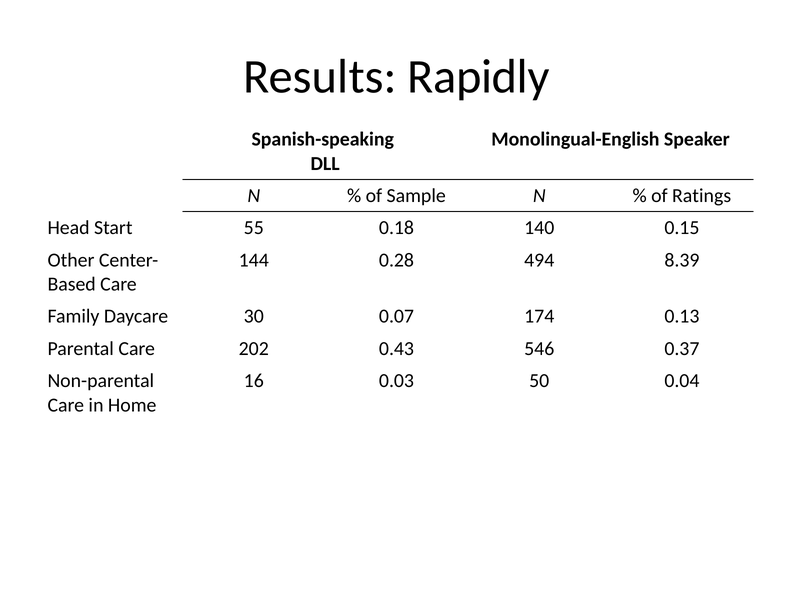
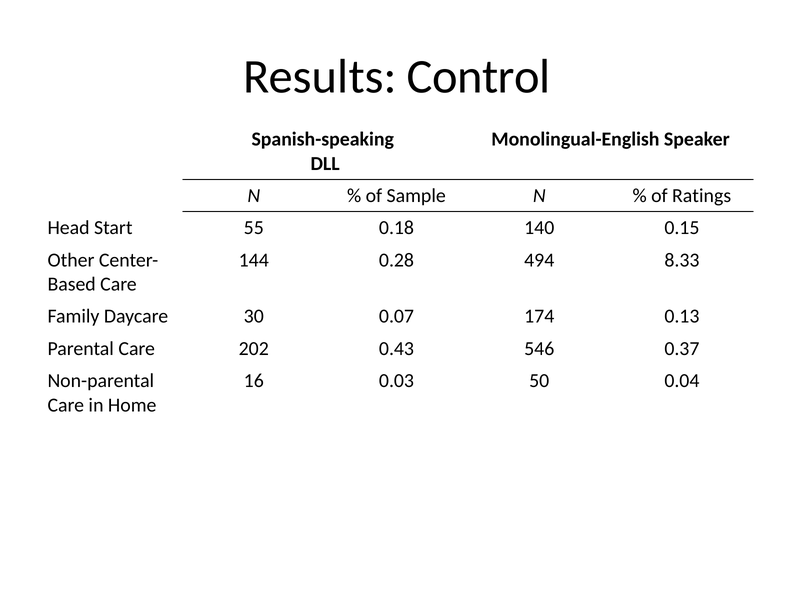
Rapidly: Rapidly -> Control (479, 77)
8.39: 8.39 -> 8.33 (682, 260)
